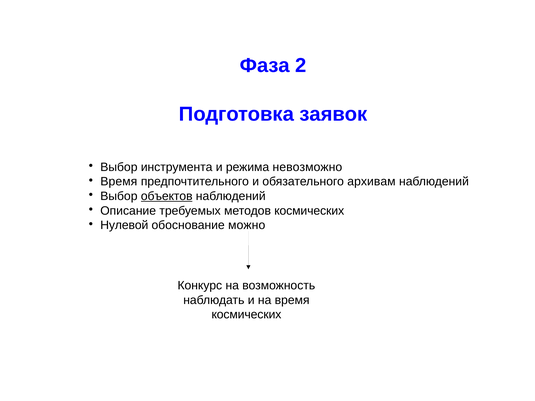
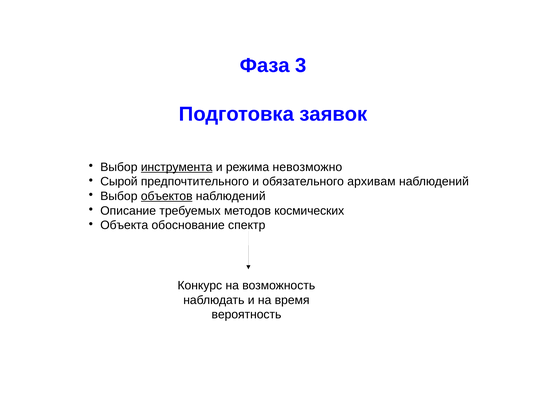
2: 2 -> 3 (301, 66)
инструмента underline: none -> present (177, 167)
Время: Время -> Сырой (119, 182)
Нулевой: Нулевой -> Объекта (124, 225)
можно: можно -> спектр (247, 225)
космических: космических -> вероятность (246, 315)
